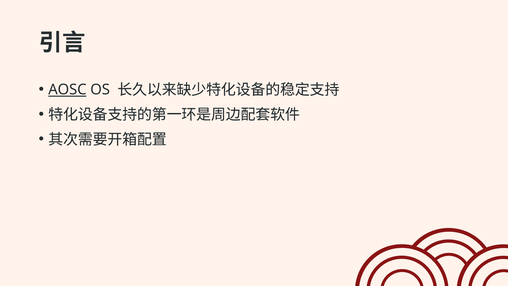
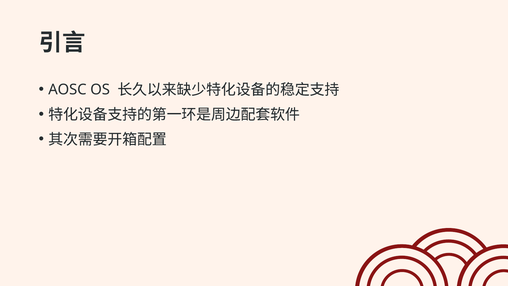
AOSC underline: present -> none (67, 90)
